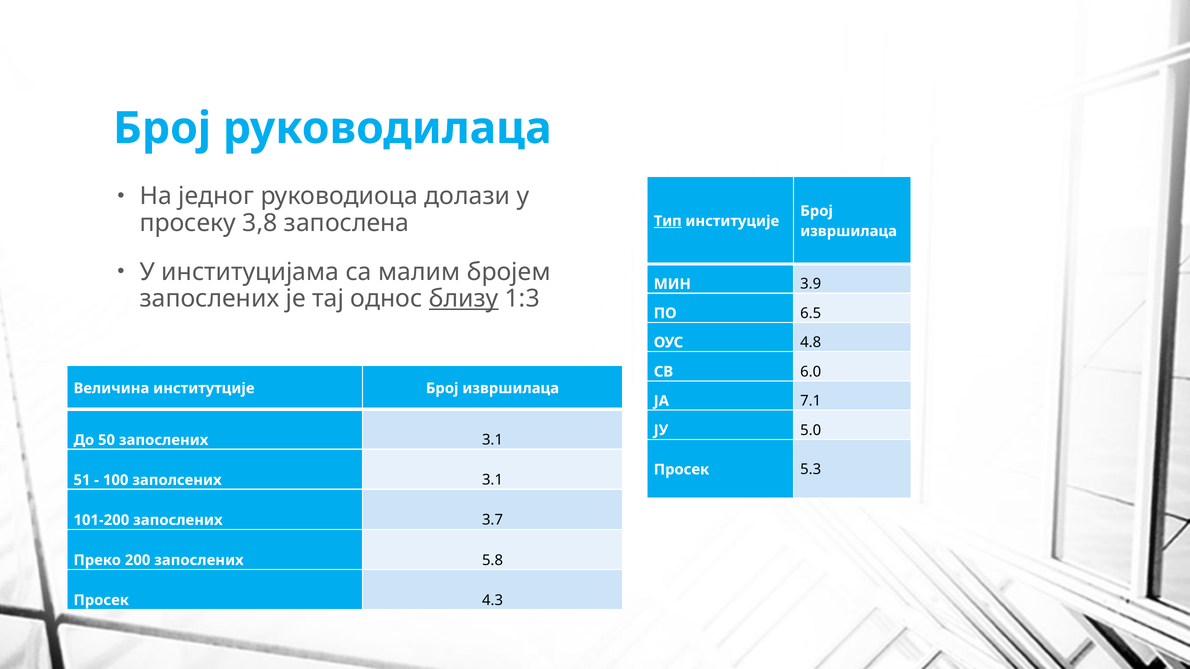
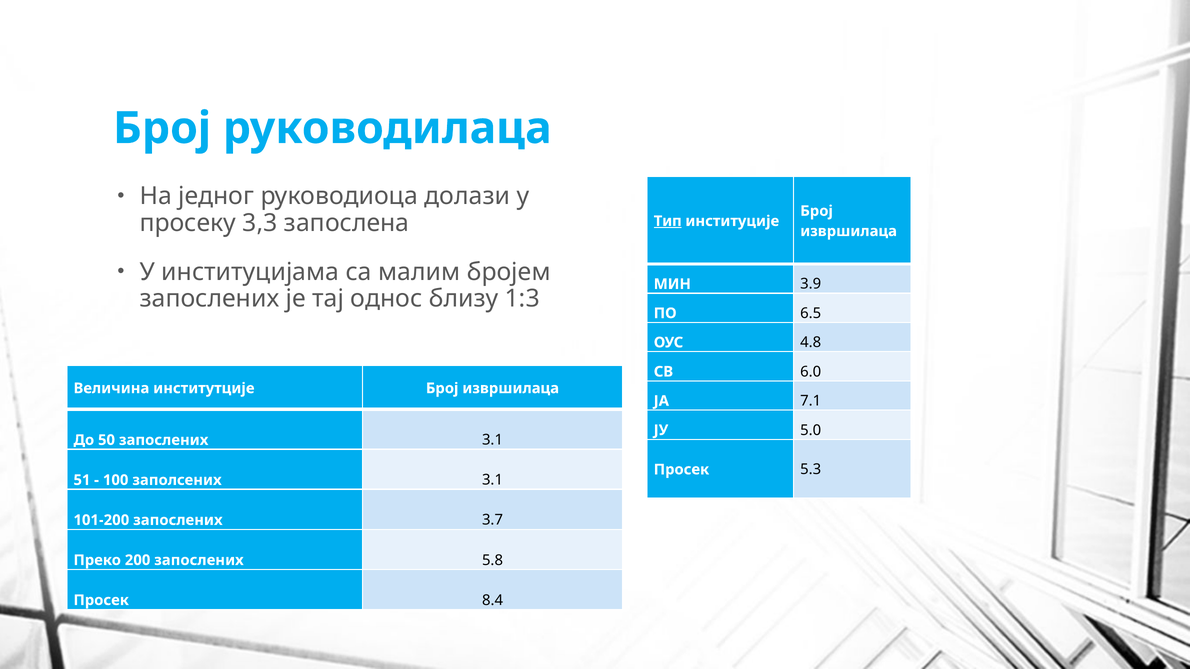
3,8: 3,8 -> 3,3 (260, 223)
близу underline: present -> none (464, 299)
4.3: 4.3 -> 8.4 (493, 601)
